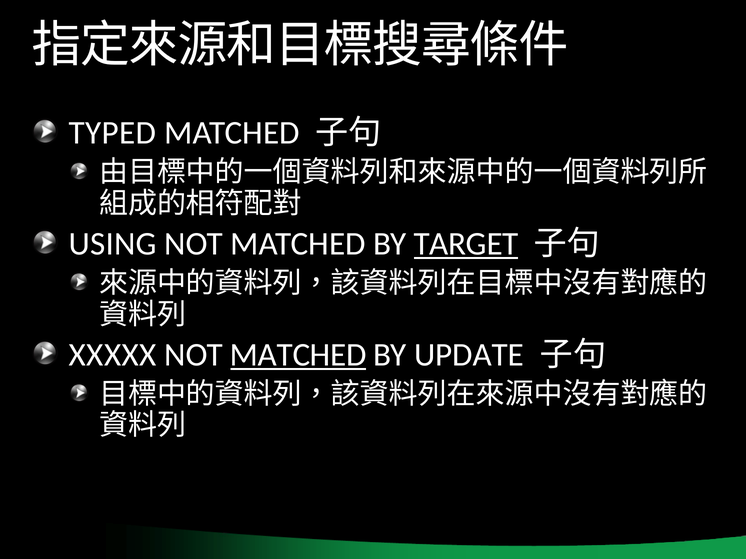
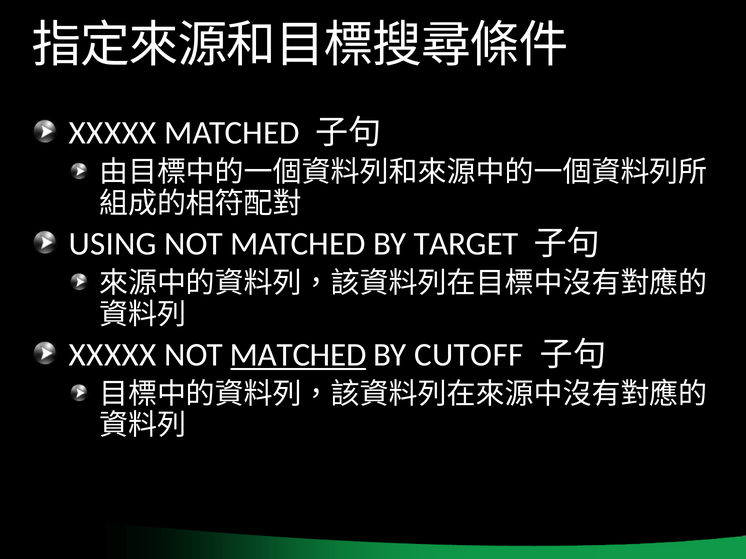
TYPED: TYPED -> XXXXX (113, 133)
TARGET underline: present -> none (466, 244)
UPDATE: UPDATE -> CUTOFF (469, 355)
